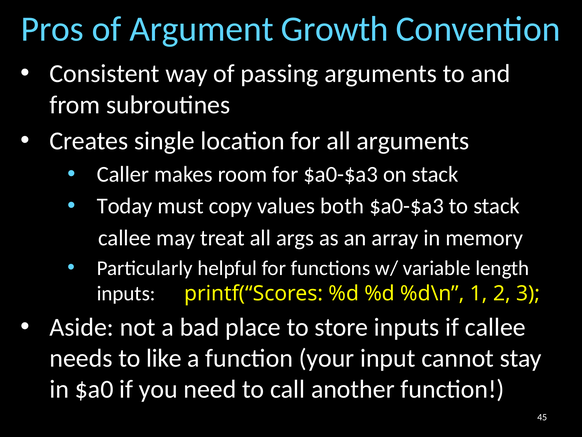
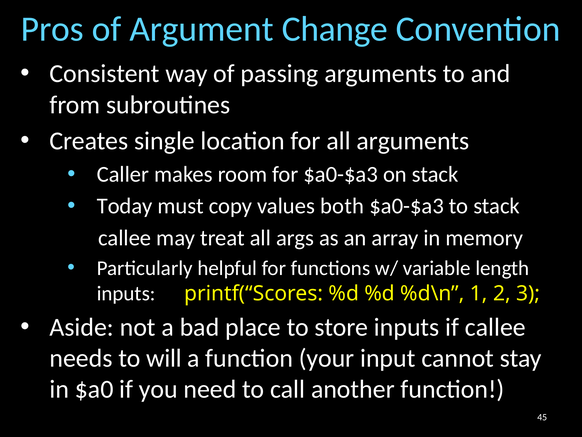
Growth: Growth -> Change (335, 29)
like: like -> will (164, 358)
